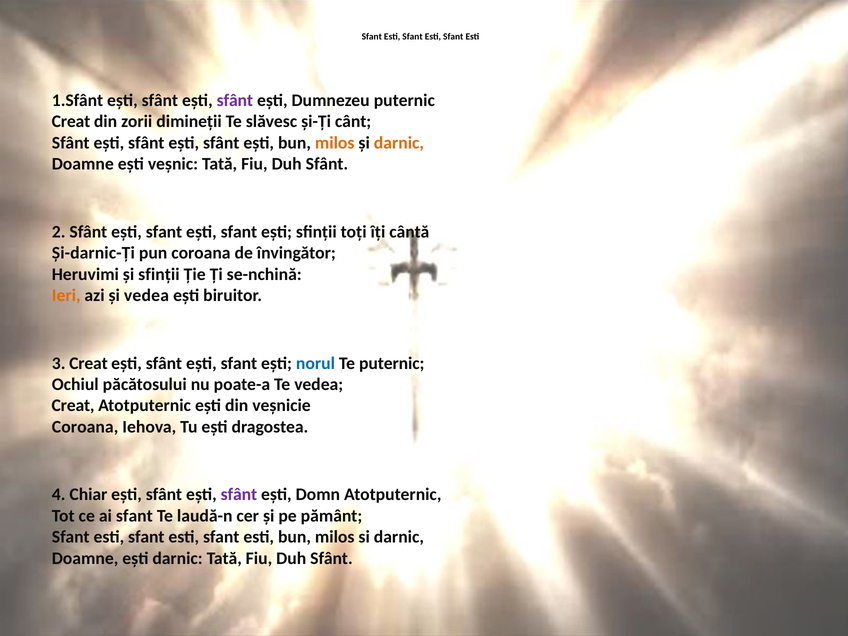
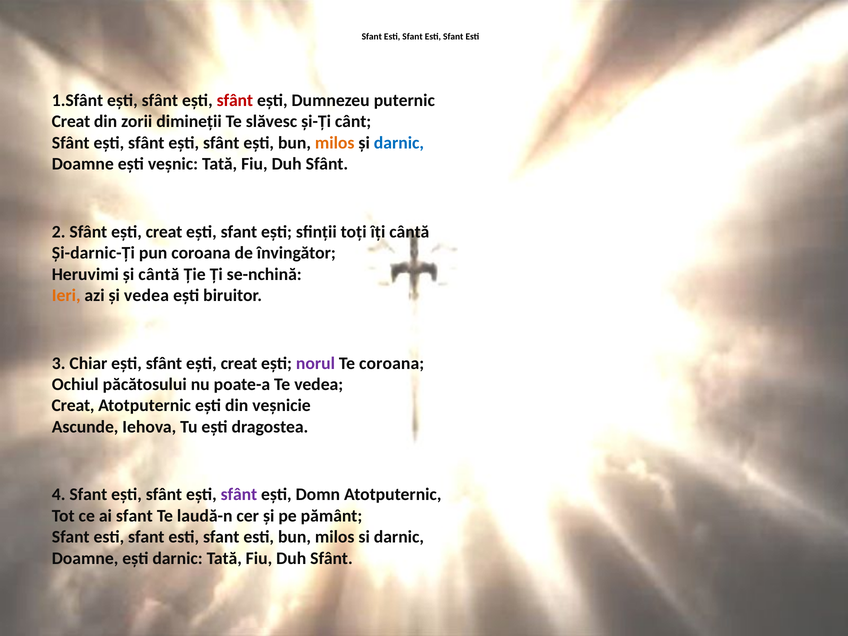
sfânt colour: purple -> red (235, 100)
darnic colour: orange -> blue (399, 143)
2 Sfânt ești sfant: sfant -> creat (164, 232)
și sfinții: sfinții -> cântă (159, 274)
3 Creat: Creat -> Chiar (88, 363)
ești sfânt ești sfant: sfant -> creat (239, 363)
norul colour: blue -> purple (315, 363)
Te puternic: puternic -> coroana (392, 363)
Coroana: Coroana -> Ascunde (85, 427)
4 Chiar: Chiar -> Sfant (88, 495)
